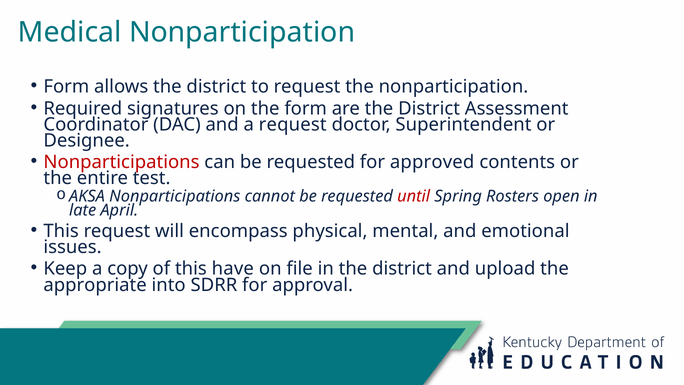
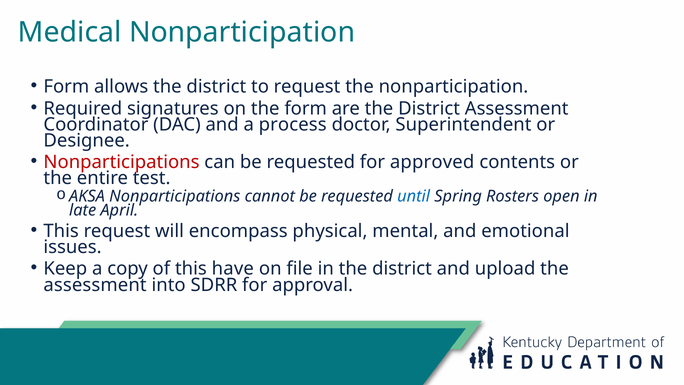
a request: request -> process (293, 125)
until colour: red -> blue (414, 196)
appropriate: appropriate -> assessment (95, 285)
